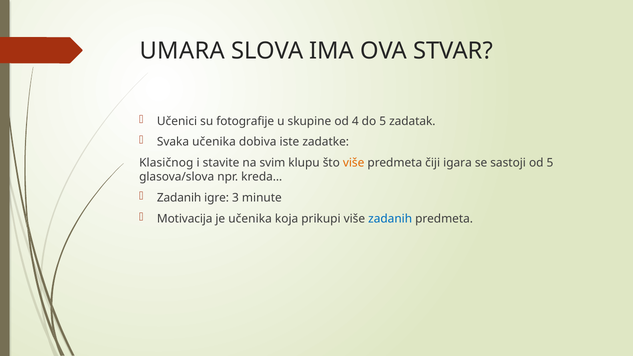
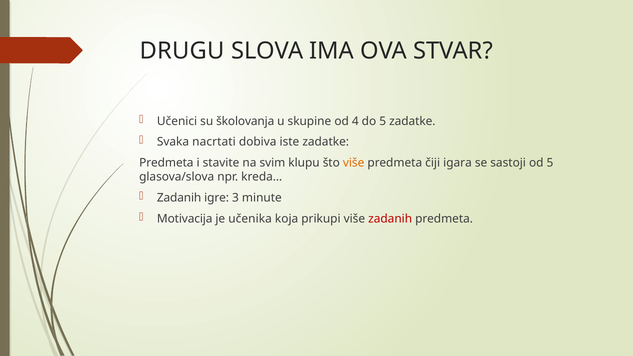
UMARA: UMARA -> DRUGU (182, 51)
fotografije: fotografije -> školovanja (245, 121)
5 zadatak: zadatak -> zadatke (412, 121)
Svaka učenika: učenika -> nacrtati (214, 142)
Klasičnog: Klasičnog -> Predmeta (166, 163)
zadanih colour: blue -> red (390, 219)
